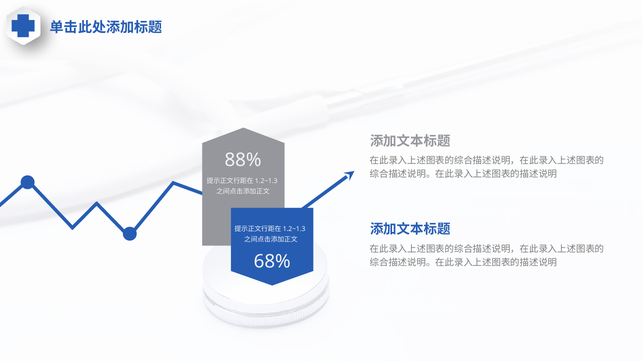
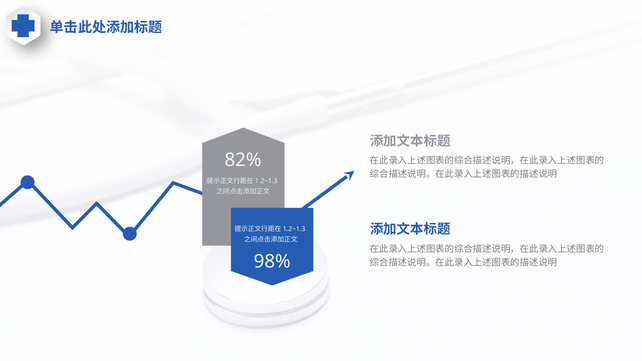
88%: 88% -> 82% (243, 160)
68%: 68% -> 98% (272, 262)
